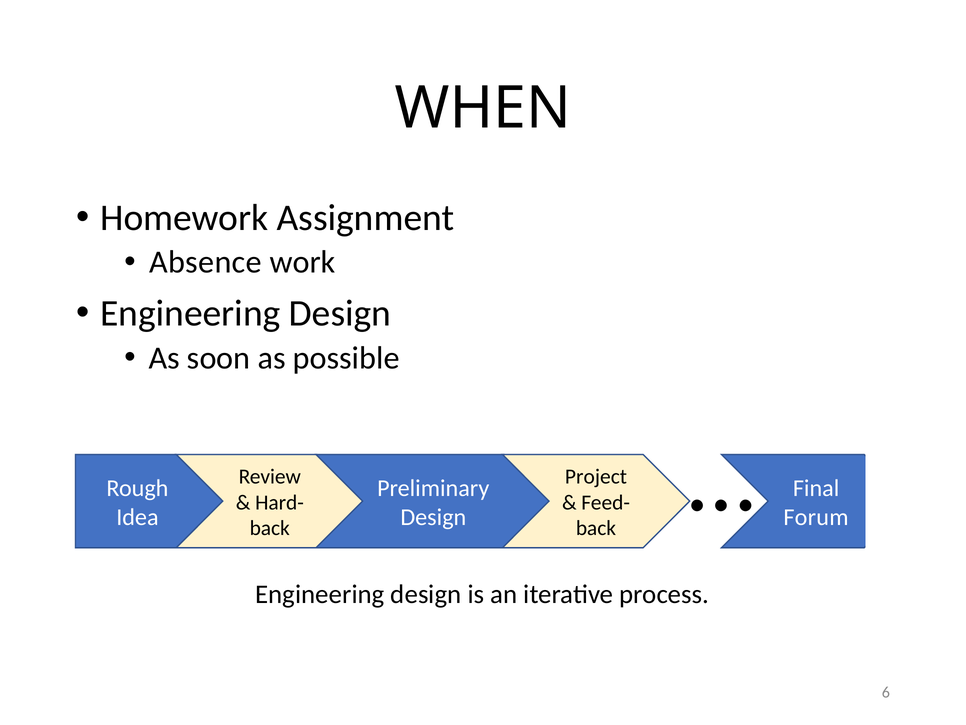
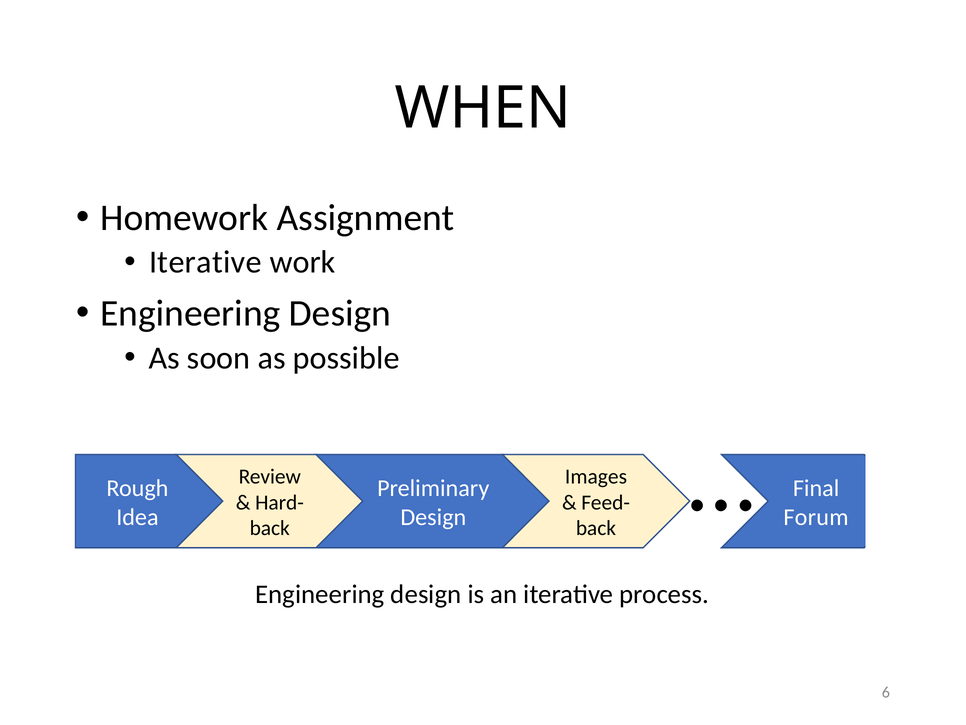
Absence: Absence -> Iterative (205, 262)
Project: Project -> Images (596, 477)
